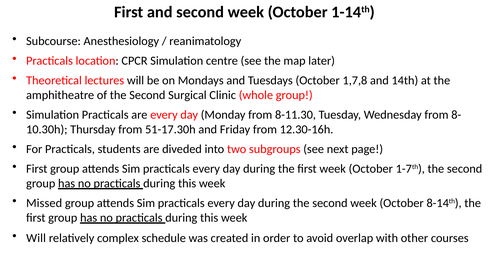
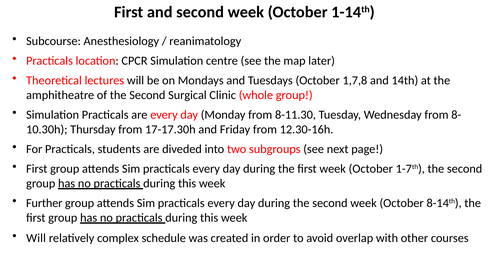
51-17.30h: 51-17.30h -> 17-17.30h (170, 129)
Missed: Missed -> Further (44, 203)
